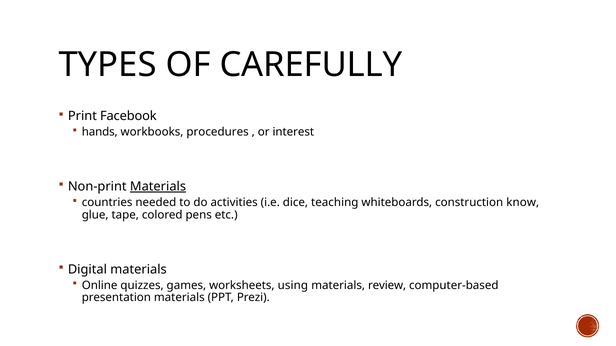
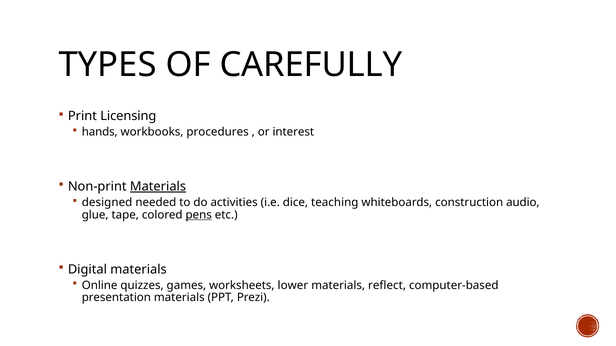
Facebook: Facebook -> Licensing (128, 116)
countries: countries -> designed (107, 203)
know: know -> audio (523, 203)
pens underline: none -> present (199, 215)
using: using -> lower (293, 286)
review: review -> reflect (387, 286)
